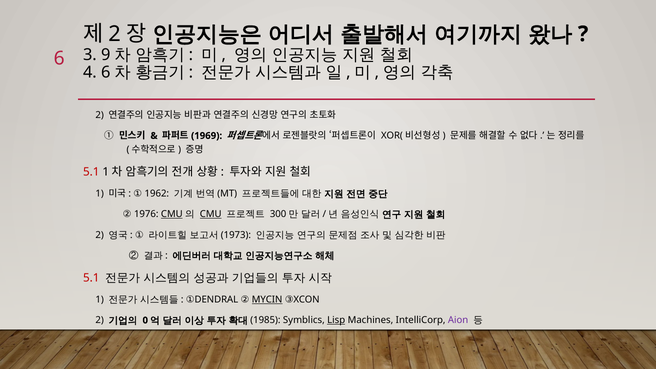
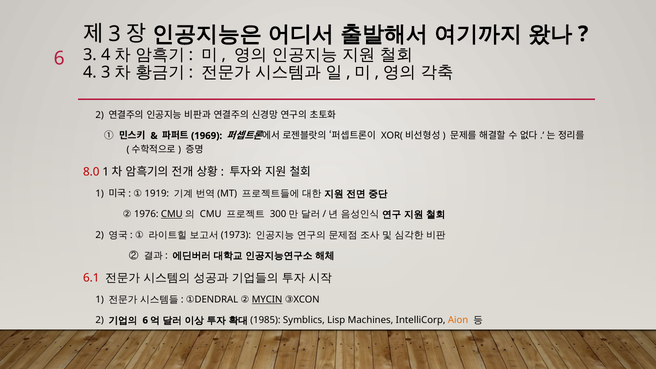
2: 2 -> 3 (115, 34)
3 9: 9 -> 4 (106, 55)
4 6: 6 -> 3 (106, 72)
5.1: 5.1 -> 8.0 (91, 172)
1962: 1962 -> 1919 (157, 194)
CMU underline: present -> none (211, 214)
5.1: 5.1 -> 6.1 (91, 278)
0: 0 -> 6 (145, 320)
Lisp underline: present -> none (336, 320)
Aion colour: purple -> orange (458, 320)
